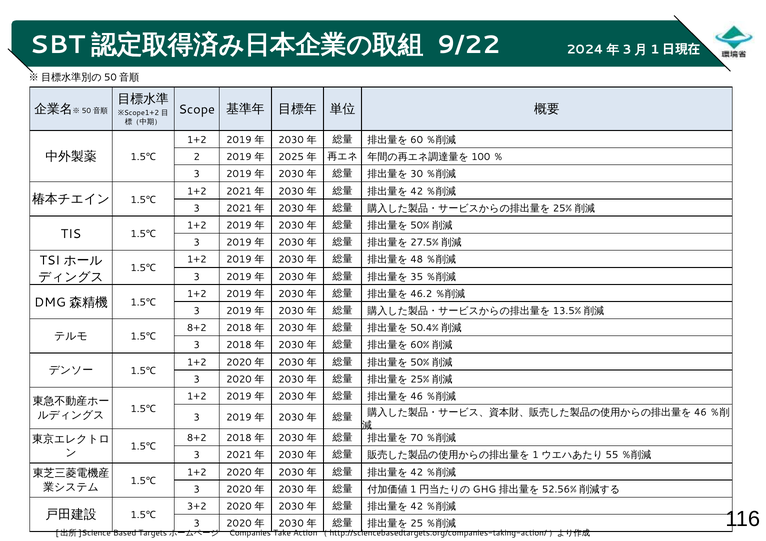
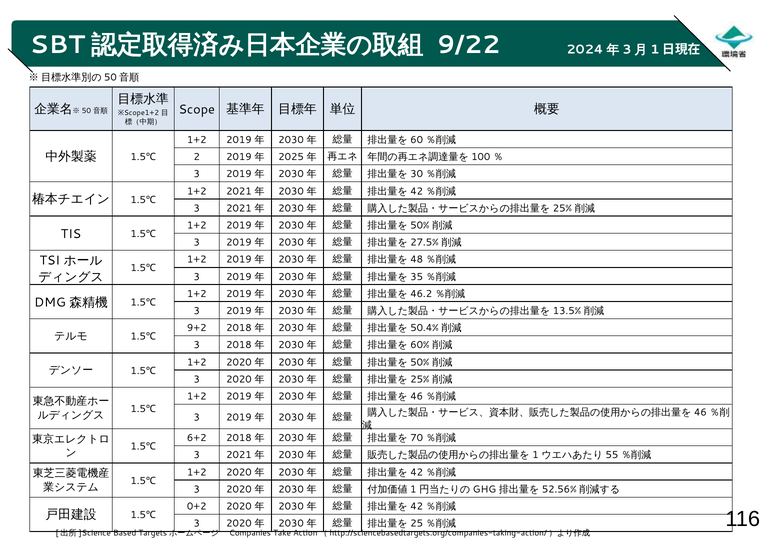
8+2: 8+2 -> 9+2 (197, 328)
8+2: 8+2 -> 6+2 (197, 439)
3+2: 3+2 -> 0+2 (197, 507)
